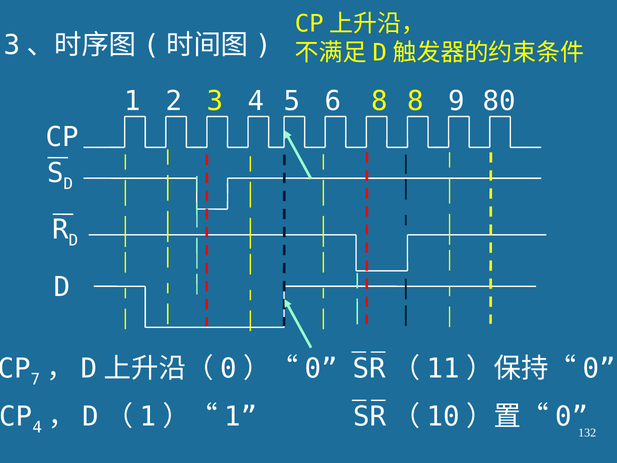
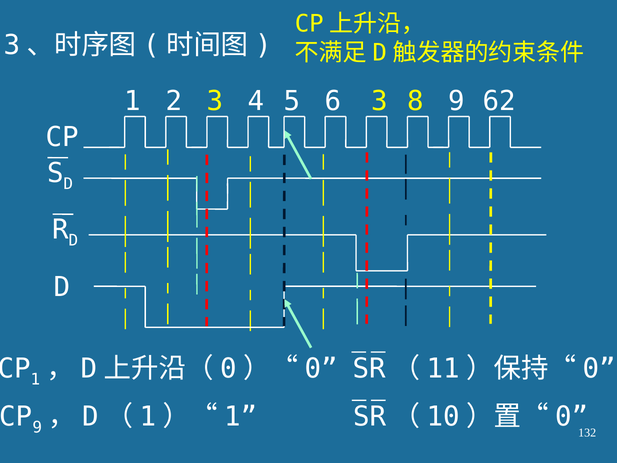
6 8: 8 -> 3 (379, 101)
80: 80 -> 62 (499, 101)
7: 7 -> 1 (35, 379)
CP 4: 4 -> 9 (37, 427)
